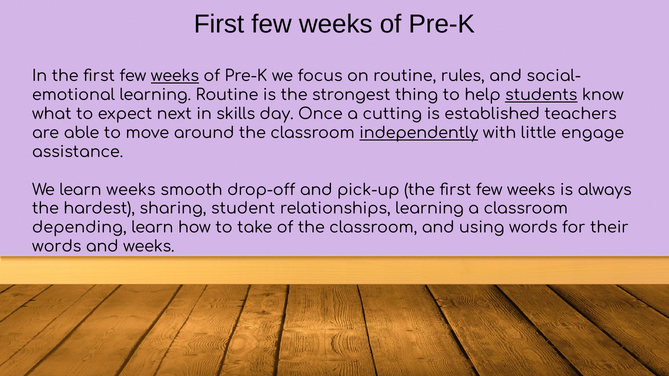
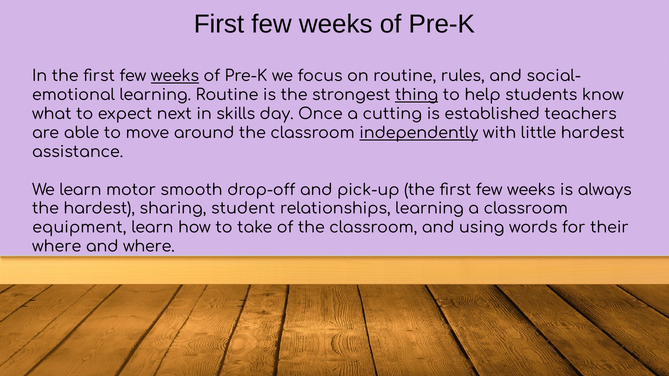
thing underline: none -> present (417, 95)
students underline: present -> none (541, 95)
little engage: engage -> hardest (593, 133)
learn weeks: weeks -> motor (131, 190)
depending: depending -> equipment (79, 228)
words: words -> where (57, 247)
and weeks: weeks -> where (149, 247)
